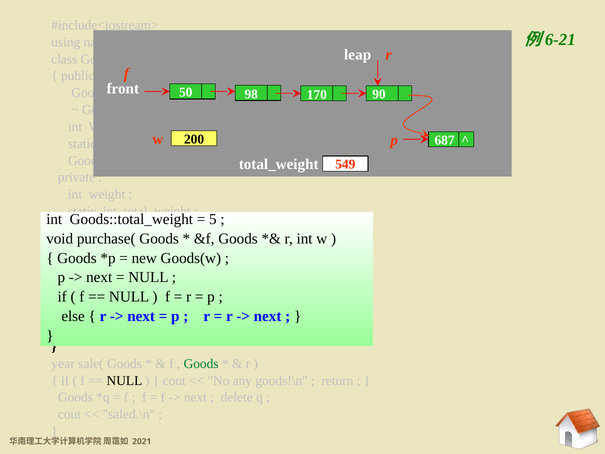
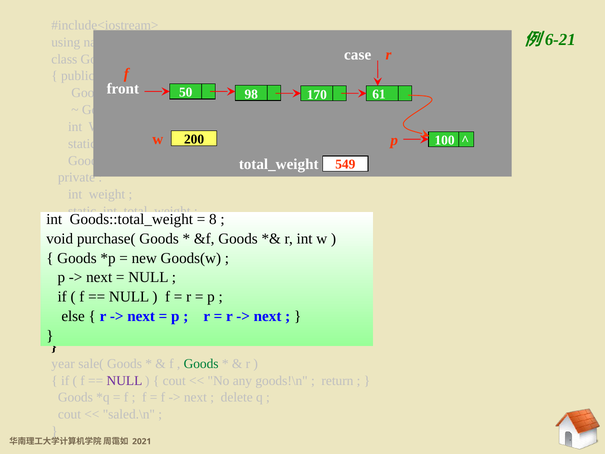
leap: leap -> case (358, 55)
90: 90 -> 61 (379, 94)
687: 687 -> 100 (445, 140)
5: 5 -> 8 (213, 219)
NULL colour: black -> purple (124, 380)
